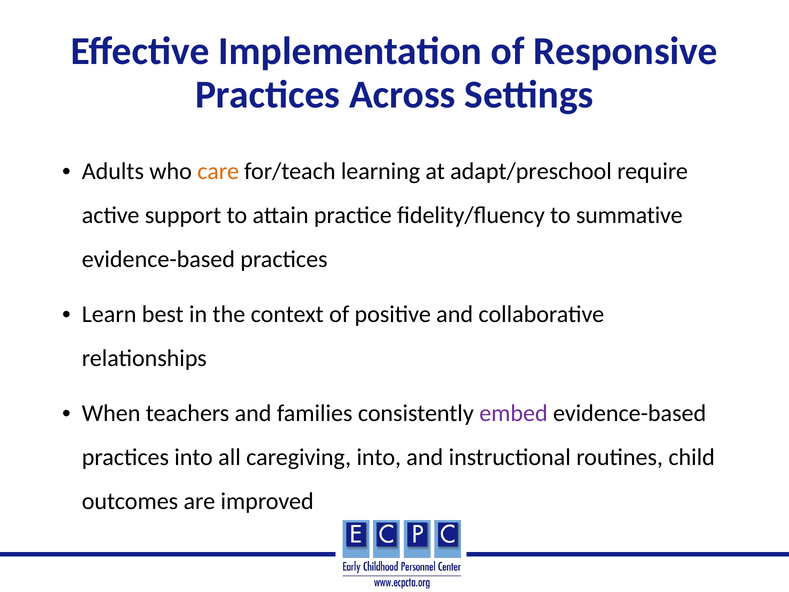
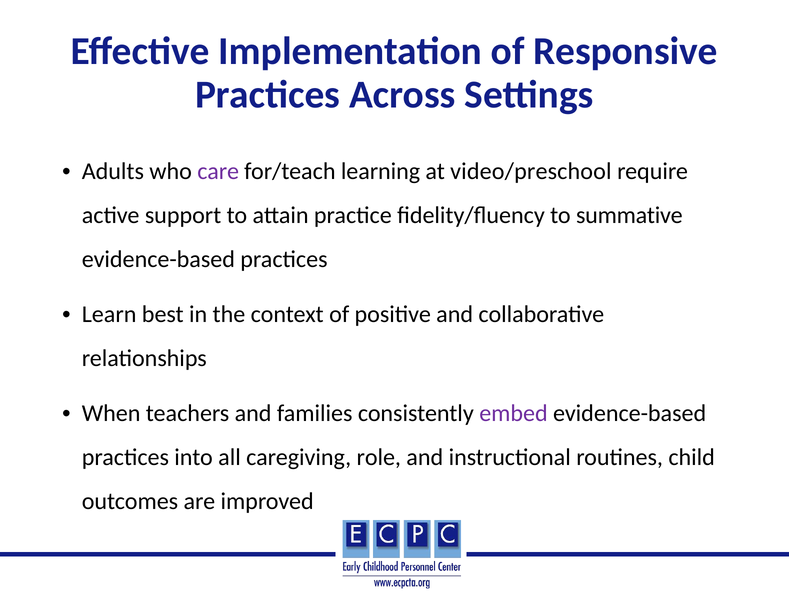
care colour: orange -> purple (218, 171)
adapt/preschool: adapt/preschool -> video/preschool (531, 171)
caregiving into: into -> role (379, 457)
